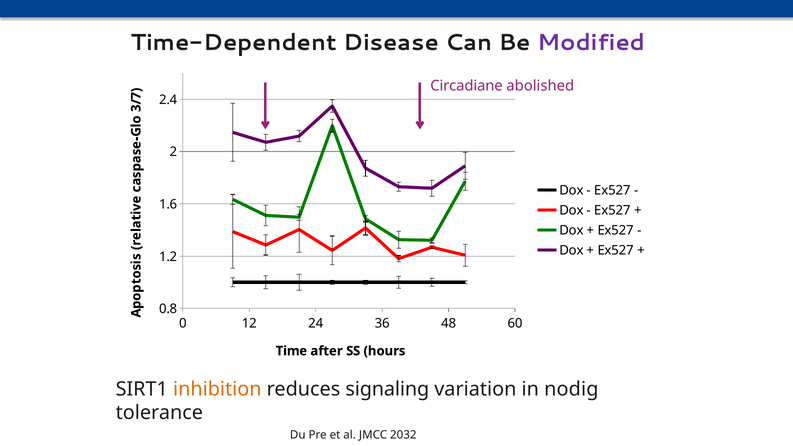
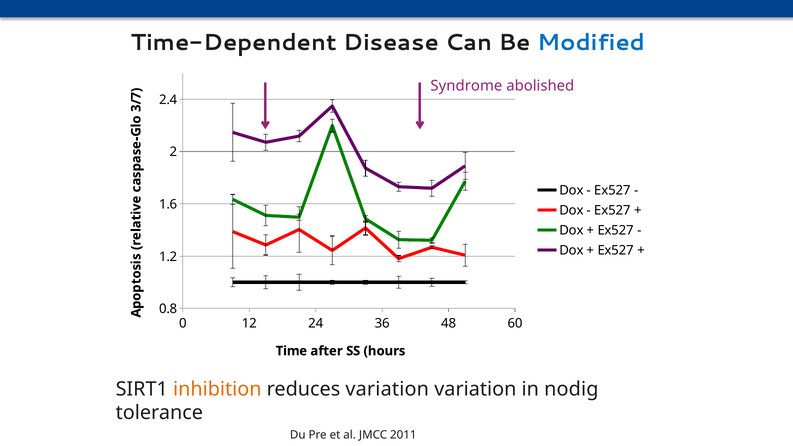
Modified colour: purple -> blue (591, 43)
Circadiane: Circadiane -> Syndrome (466, 86)
reduces signaling: signaling -> variation (387, 389)
2032: 2032 -> 2011 (403, 435)
